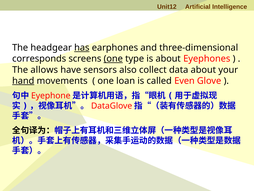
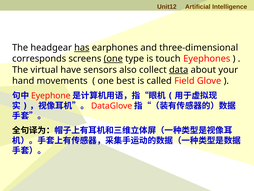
is about: about -> touch (168, 59)
allows: allows -> virtual (44, 70)
data underline: none -> present (179, 70)
hand underline: present -> none (23, 81)
loan: loan -> best (126, 81)
Even: Even -> Field (184, 81)
